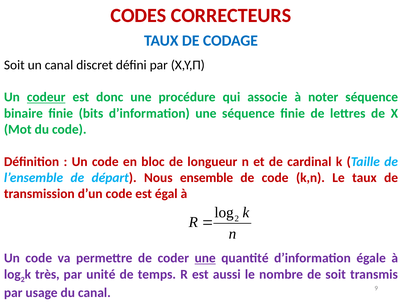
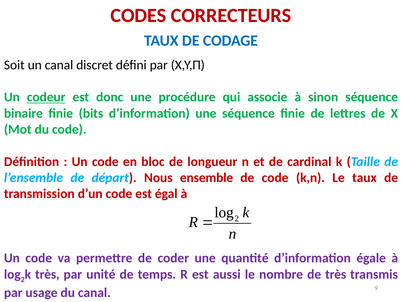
noter: noter -> sinon (323, 97)
une underline: present -> none (205, 258)
de soit: soit -> très (336, 274)
